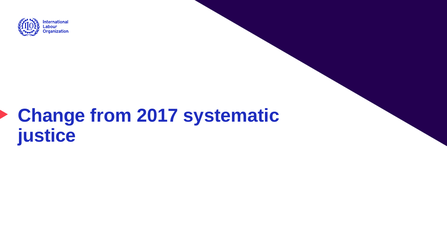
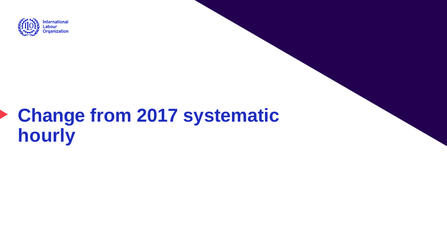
justice: justice -> hourly (47, 135)
